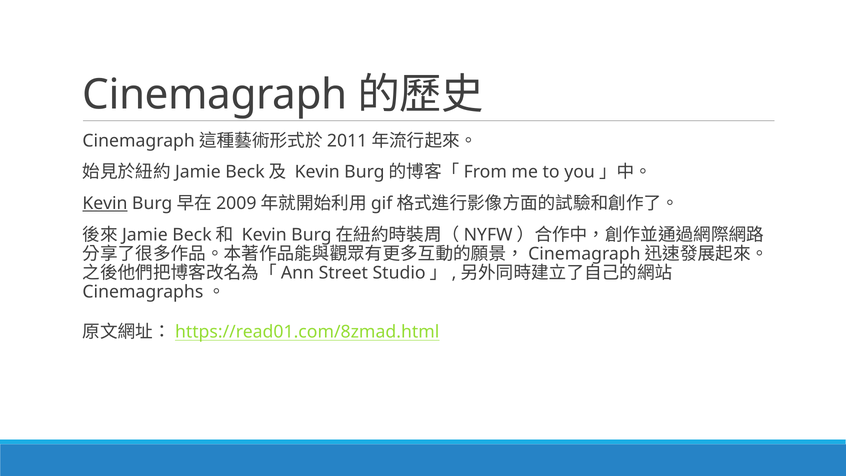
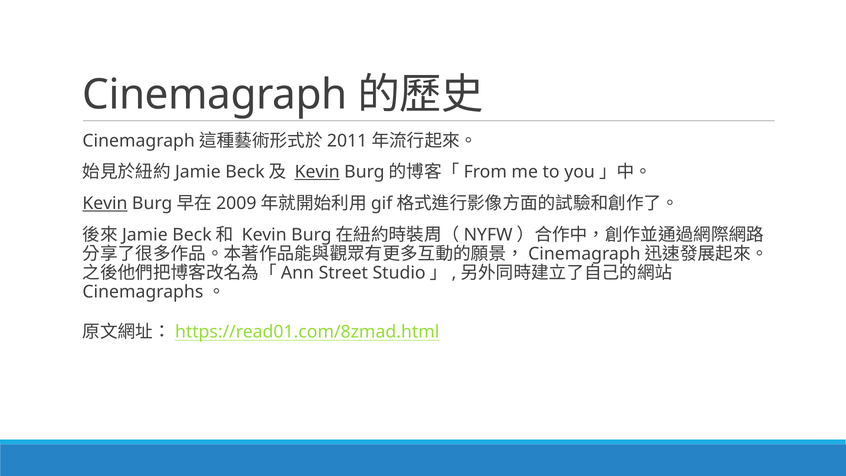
Kevin underline: none -> present (317, 172)
